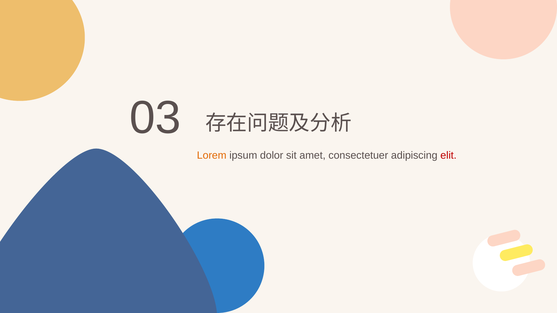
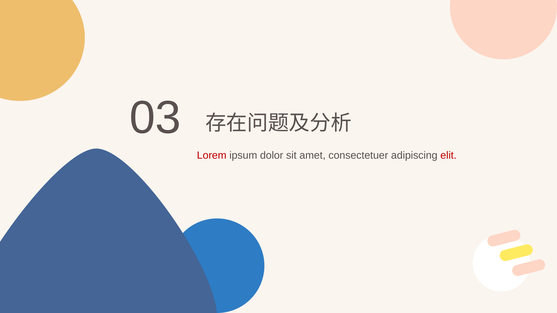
Lorem colour: orange -> red (212, 156)
